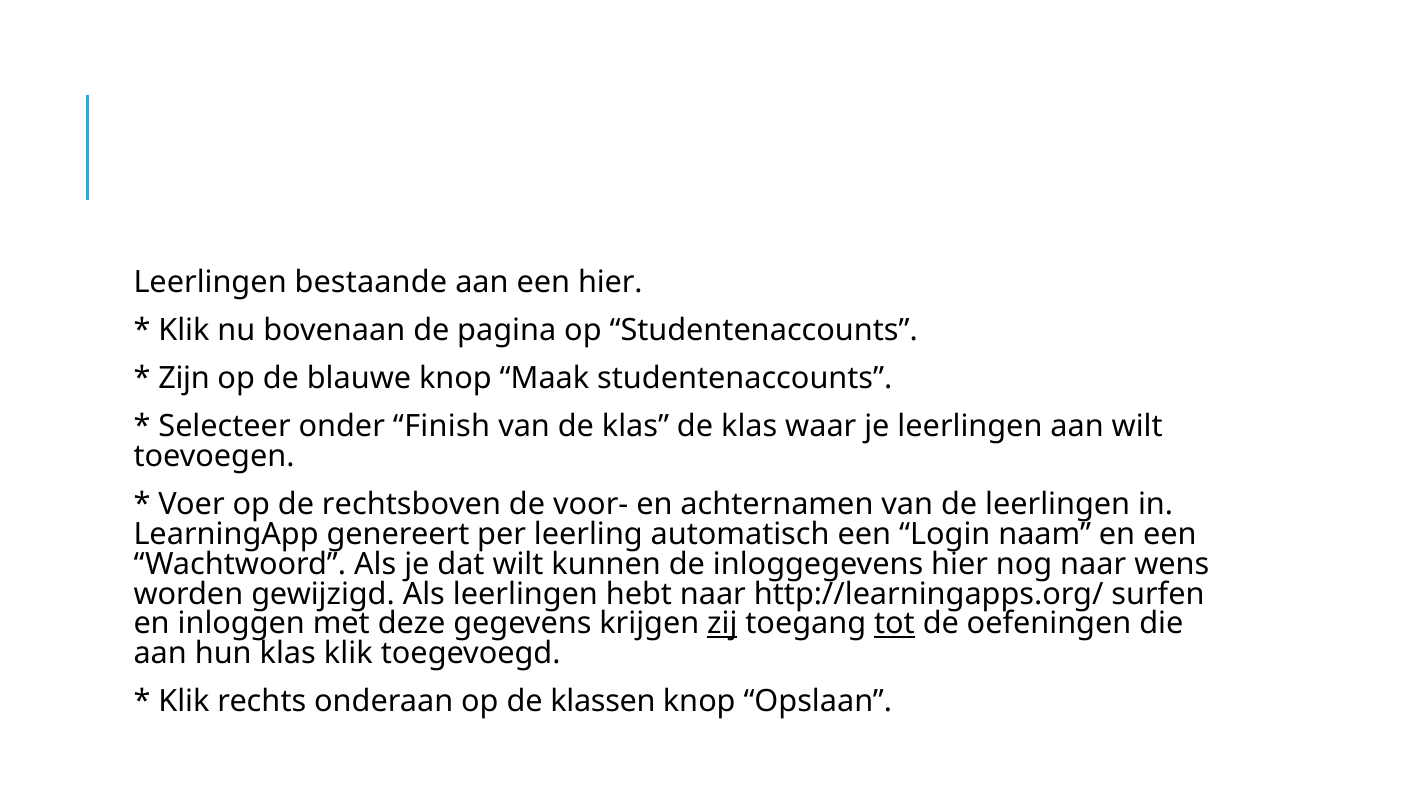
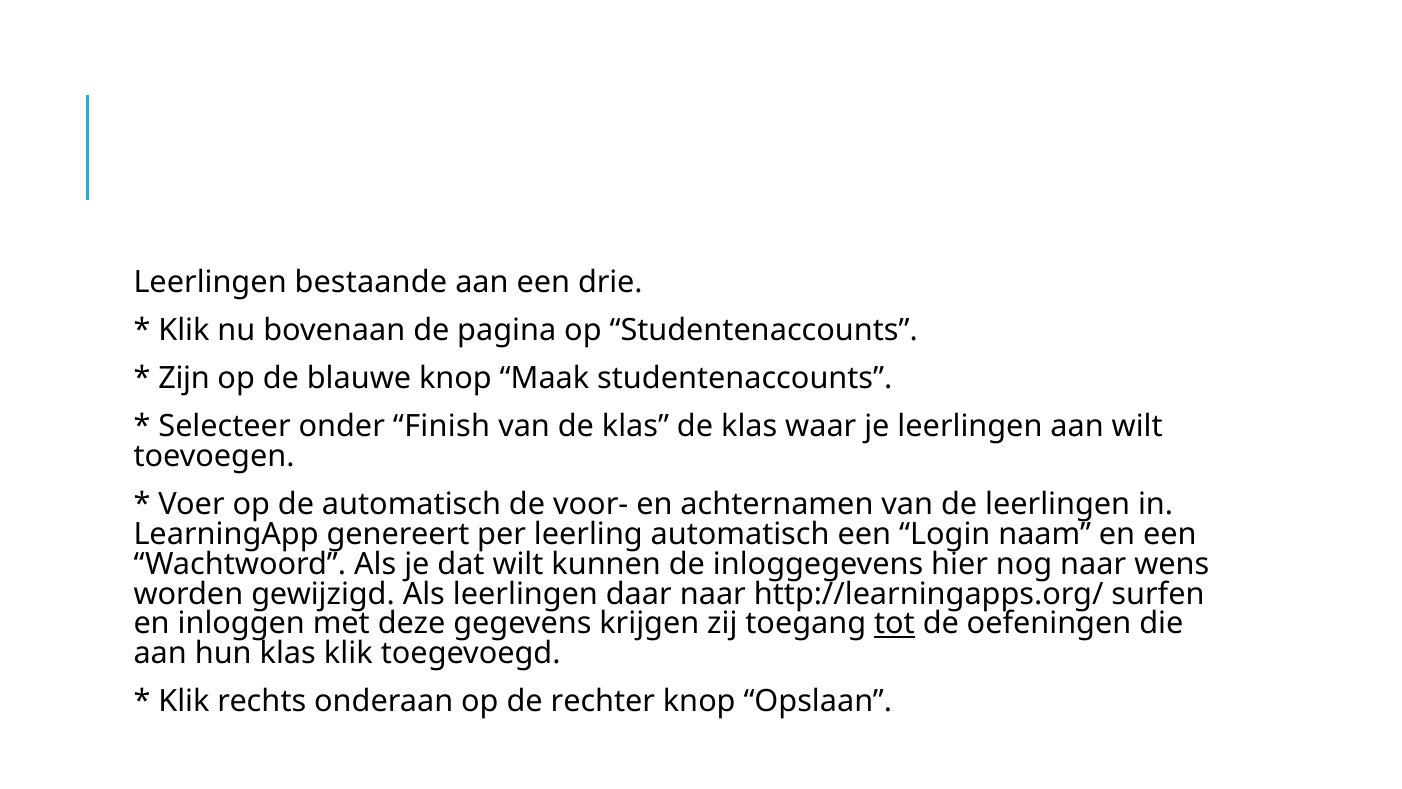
een hier: hier -> drie (610, 282)
de rechtsboven: rechtsboven -> automatisch (412, 504)
hebt: hebt -> daar (639, 594)
zij underline: present -> none (722, 623)
klassen: klassen -> rechter (603, 701)
